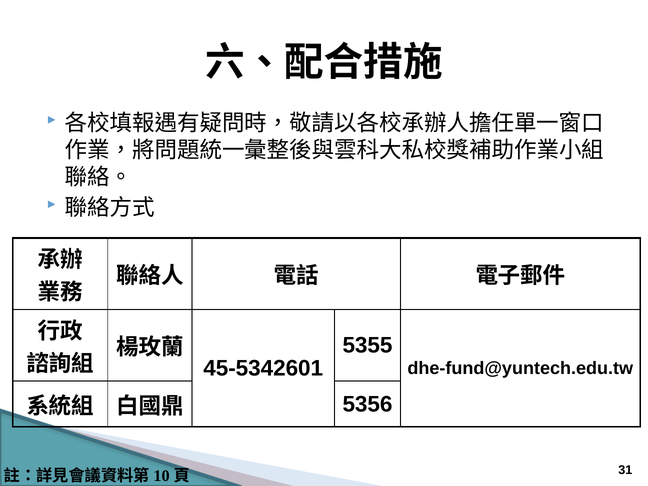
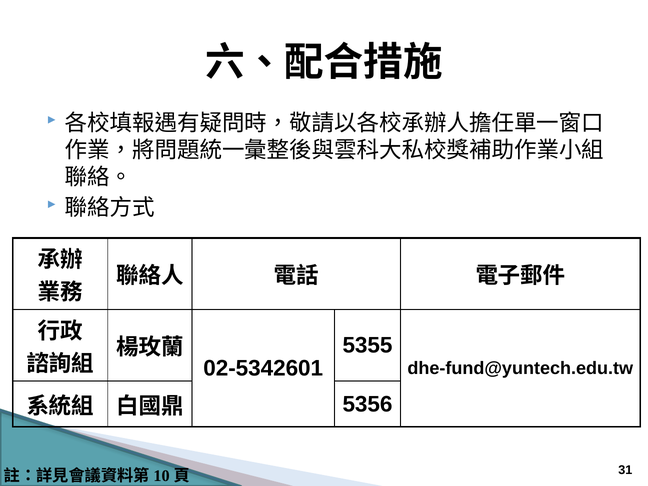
45-5342601: 45-5342601 -> 02-5342601 (263, 368)
